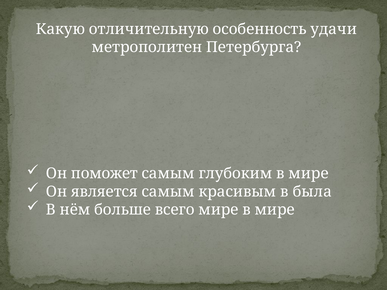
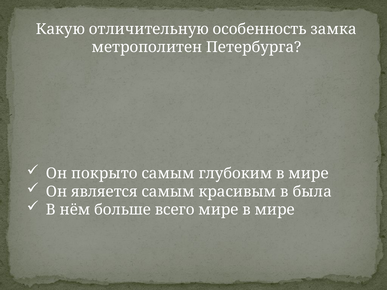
удачи: удачи -> замка (334, 29)
поможет: поможет -> покрыто (104, 174)
